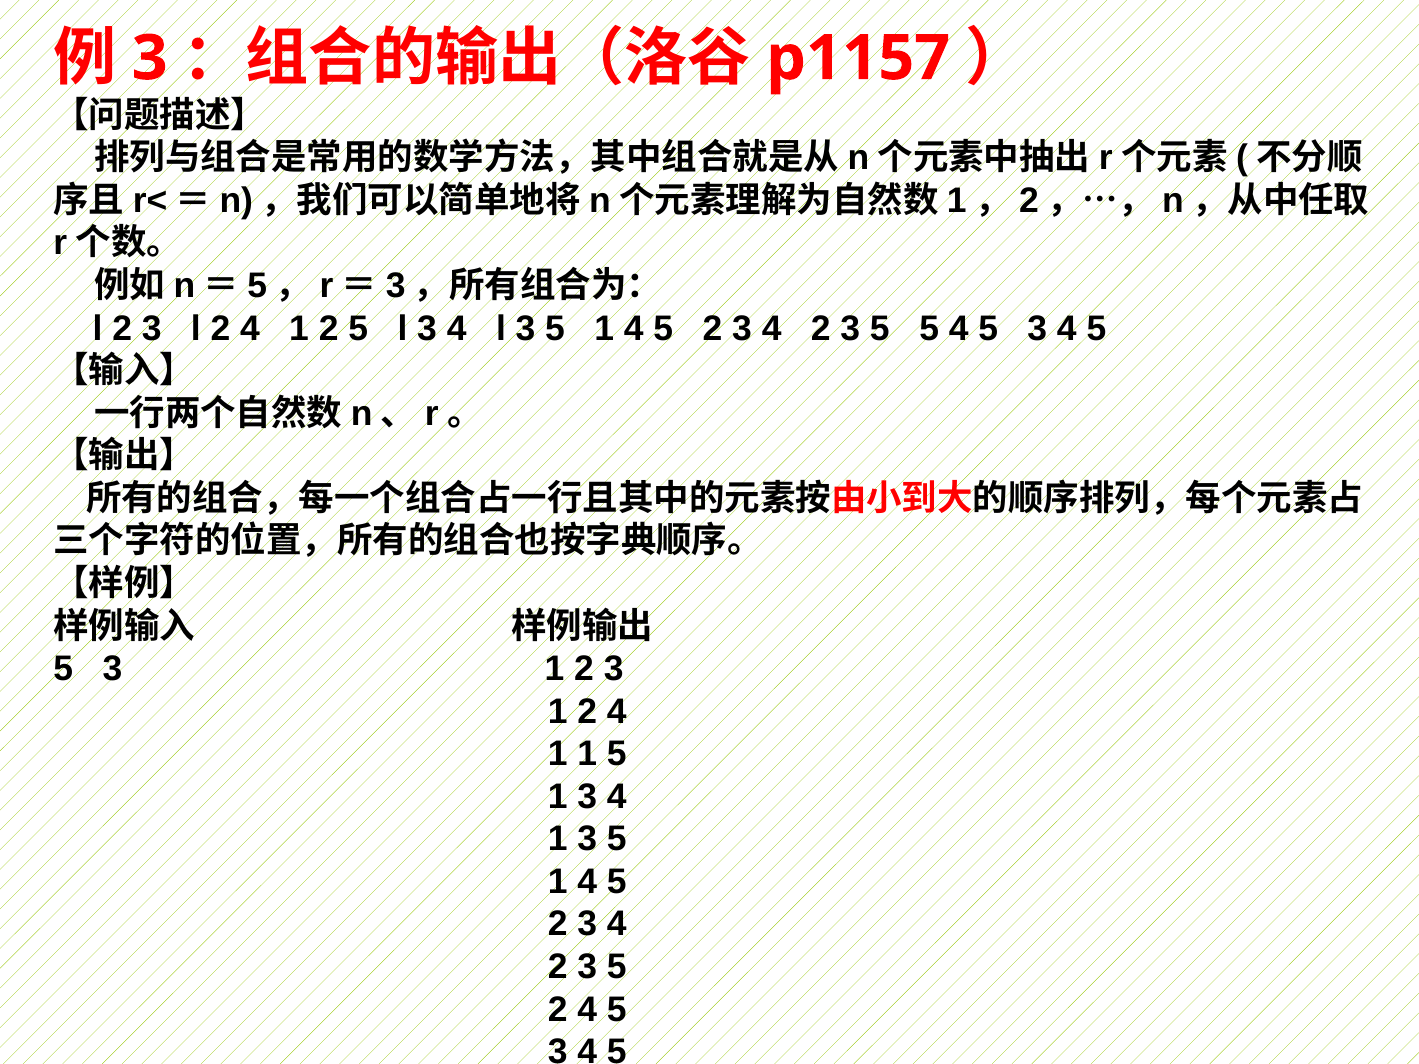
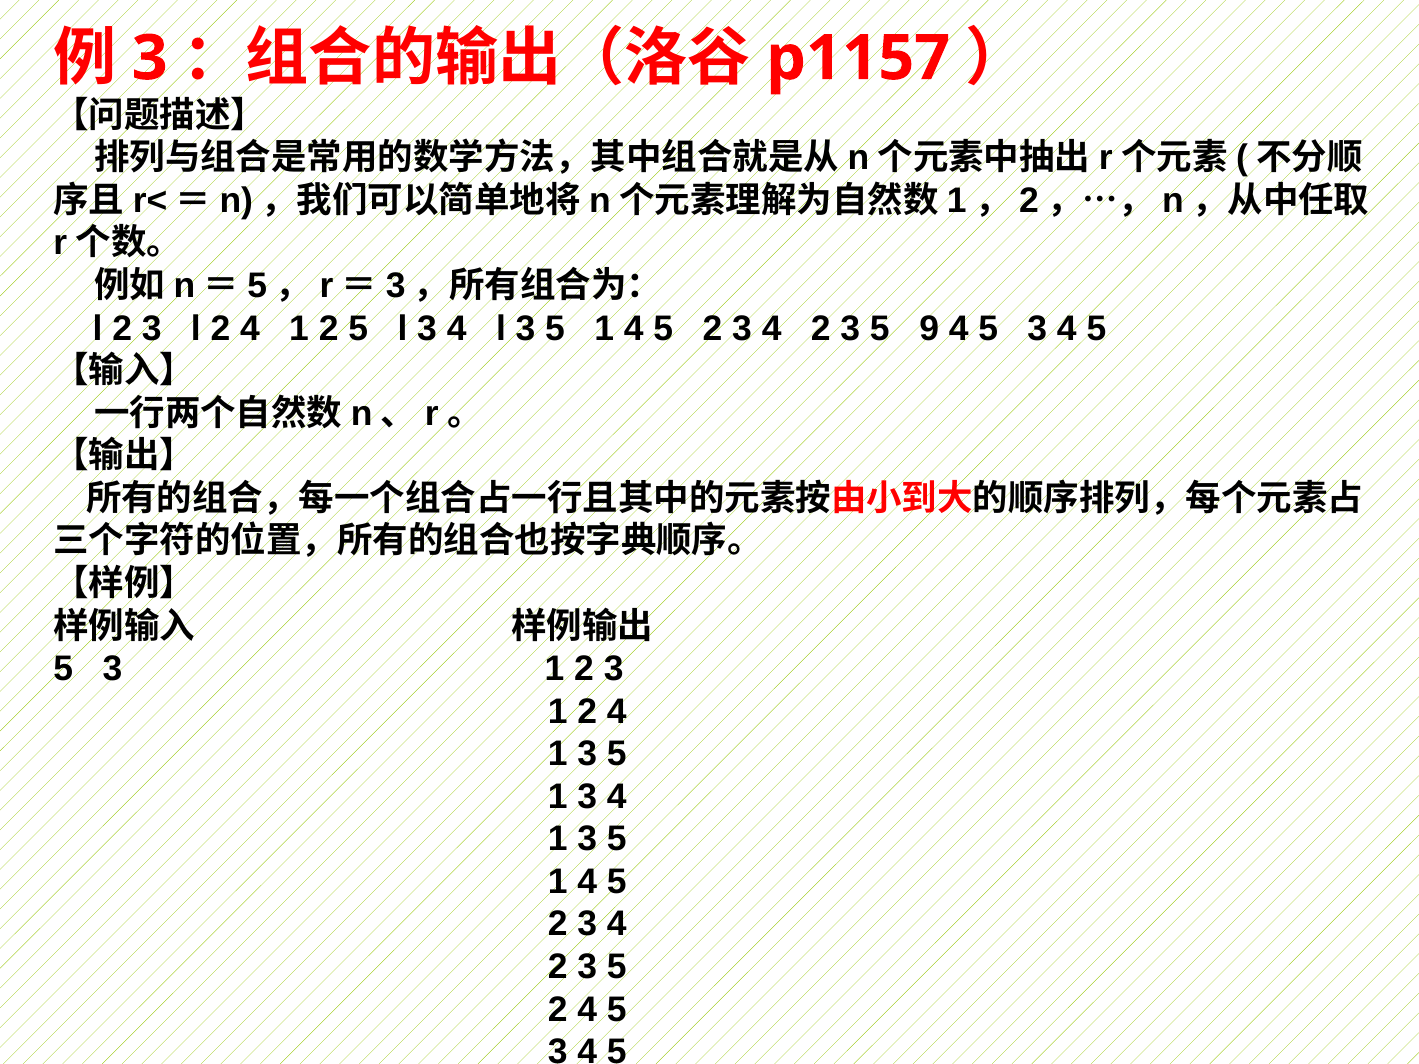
5 5: 5 -> 9 (929, 328)
1: 1 -> 3 (587, 754)
